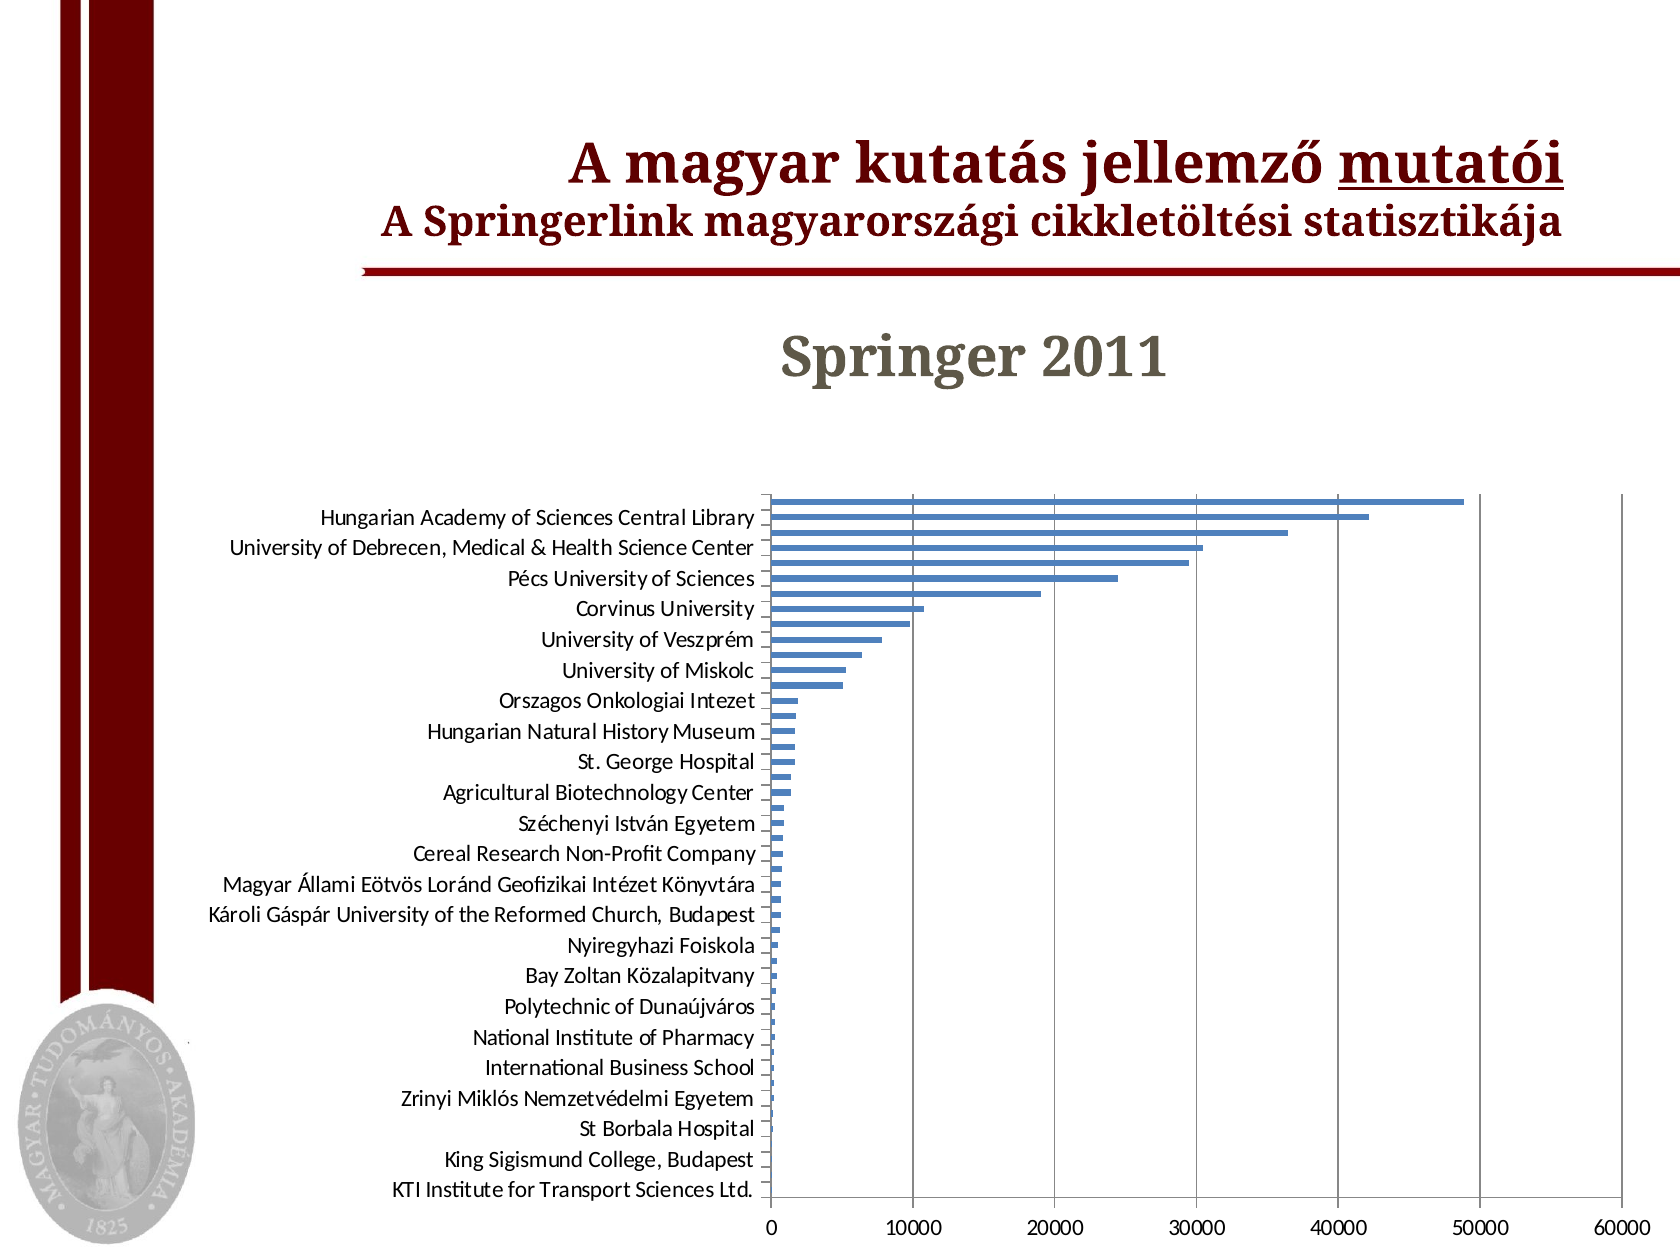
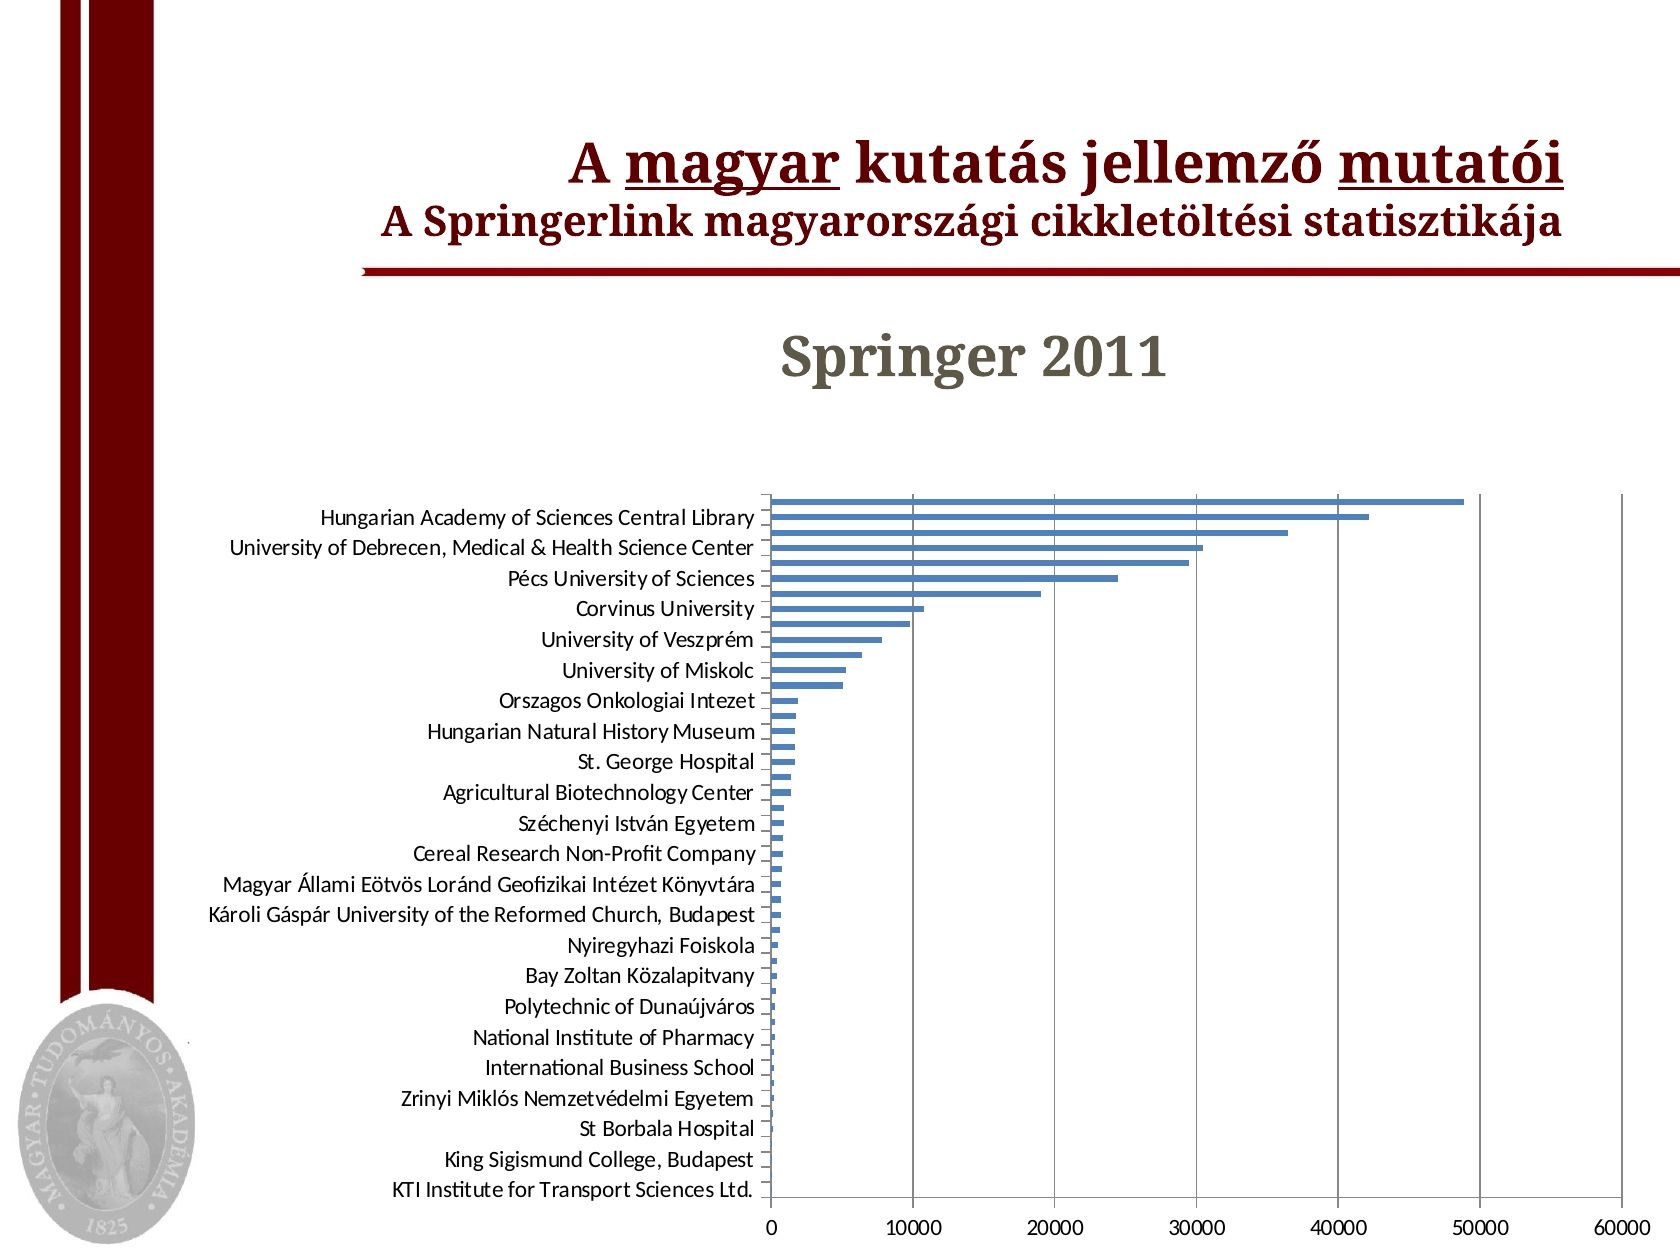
magyar underline: none -> present (732, 164)
